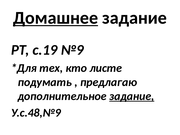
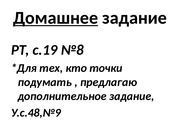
№9: №9 -> №8 (72, 50)
листе: листе -> точки (106, 68)
задание underline: present -> none (132, 96)
